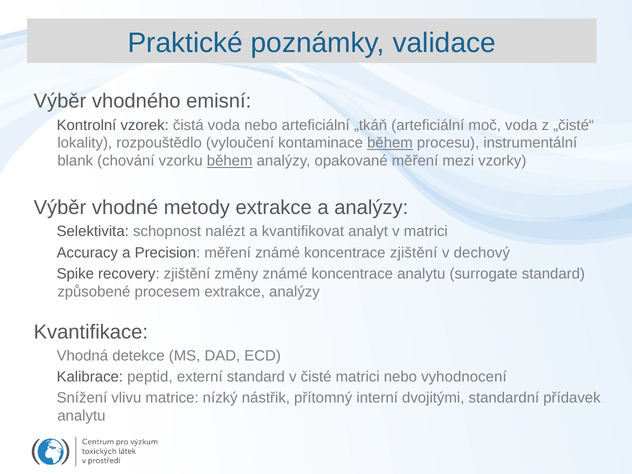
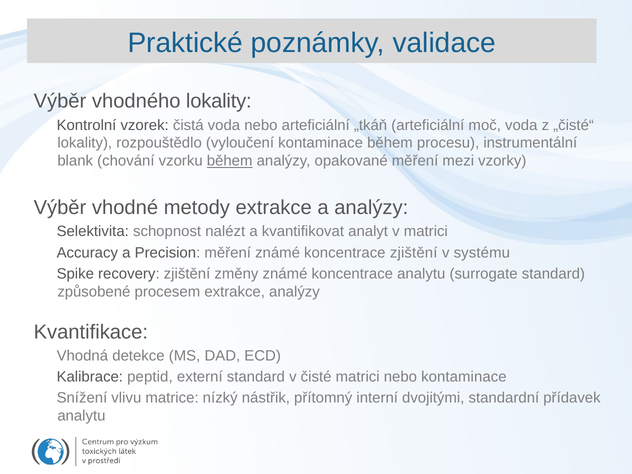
vhodného emisní: emisní -> lokality (219, 101)
během underline: present -> none (390, 143)
dechový: dechový -> systému (482, 253)
nebo vyhodnocení: vyhodnocení -> kontaminace (464, 377)
